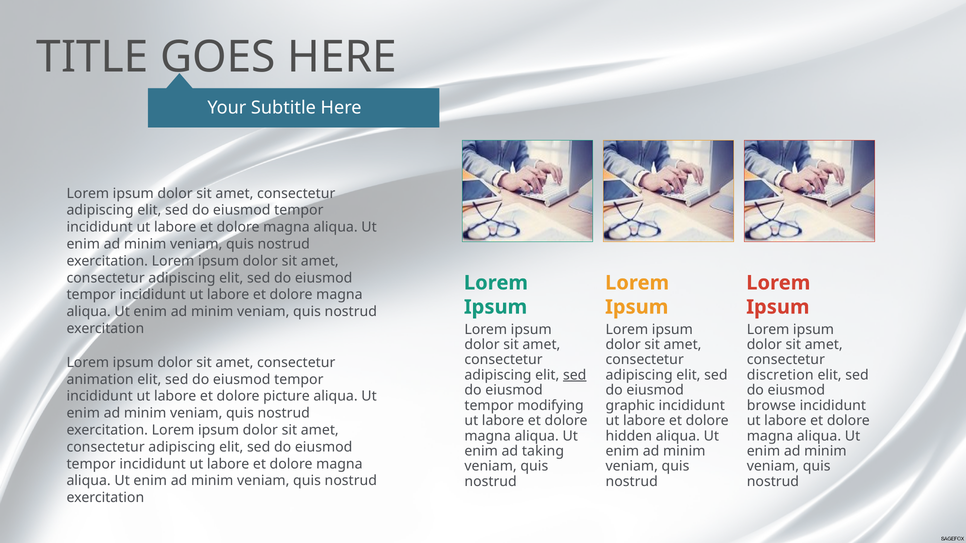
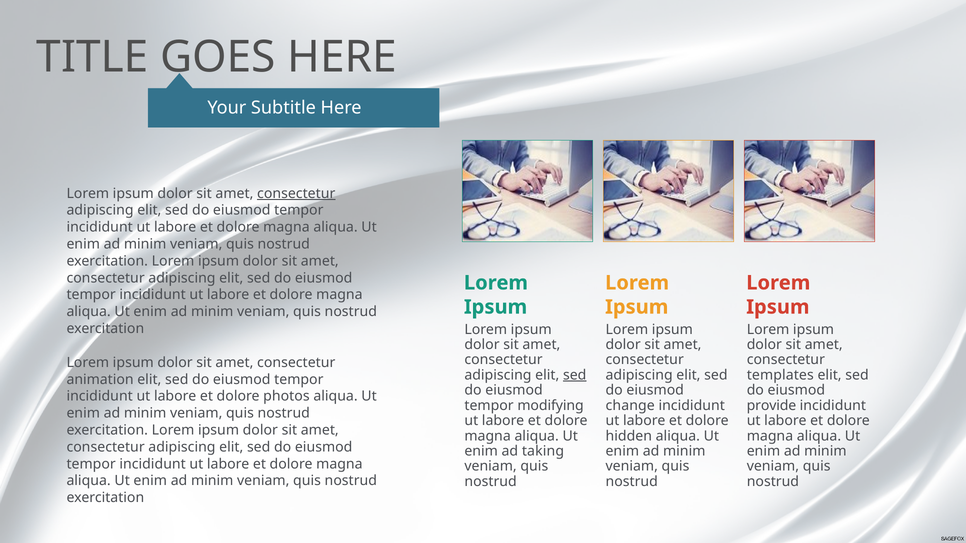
consectetur underline: none -> present (296, 194)
discretion: discretion -> templates (780, 375)
picture: picture -> photos (286, 397)
graphic: graphic -> change (630, 406)
browse: browse -> provide (771, 406)
